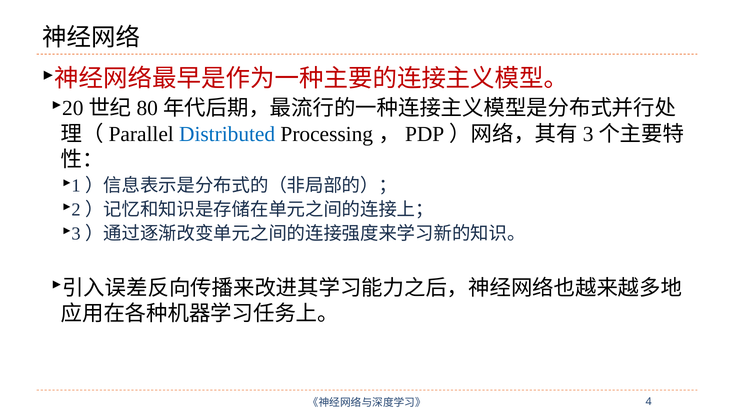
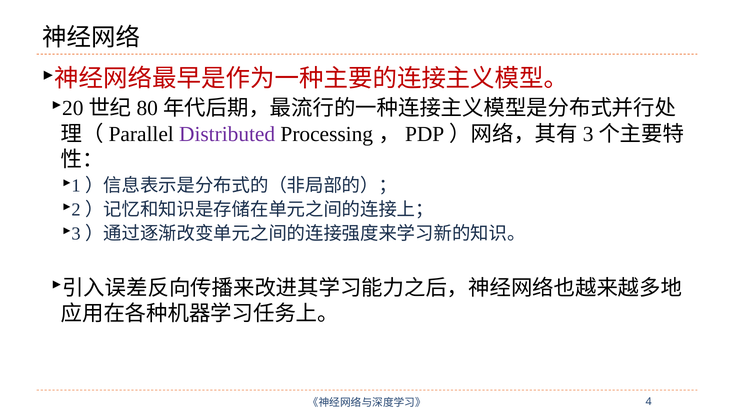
Distributed colour: blue -> purple (227, 134)
